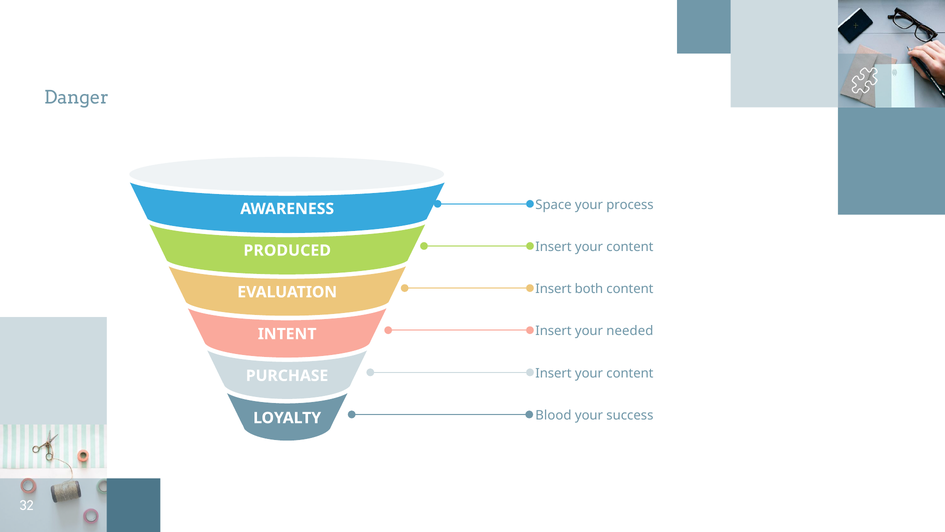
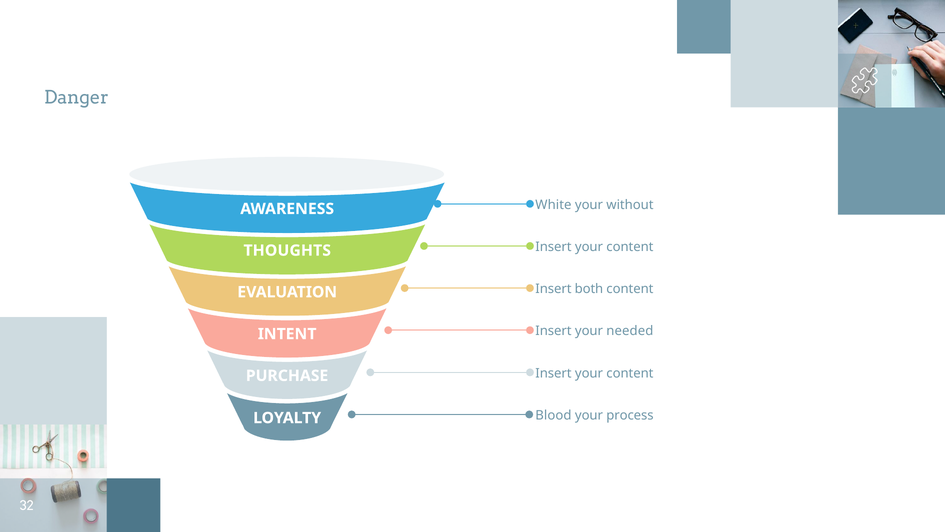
Space: Space -> White (553, 205)
process: process -> without (630, 205)
PRODUCED: PRODUCED -> THOUGHTS (287, 250)
success: success -> process (630, 415)
